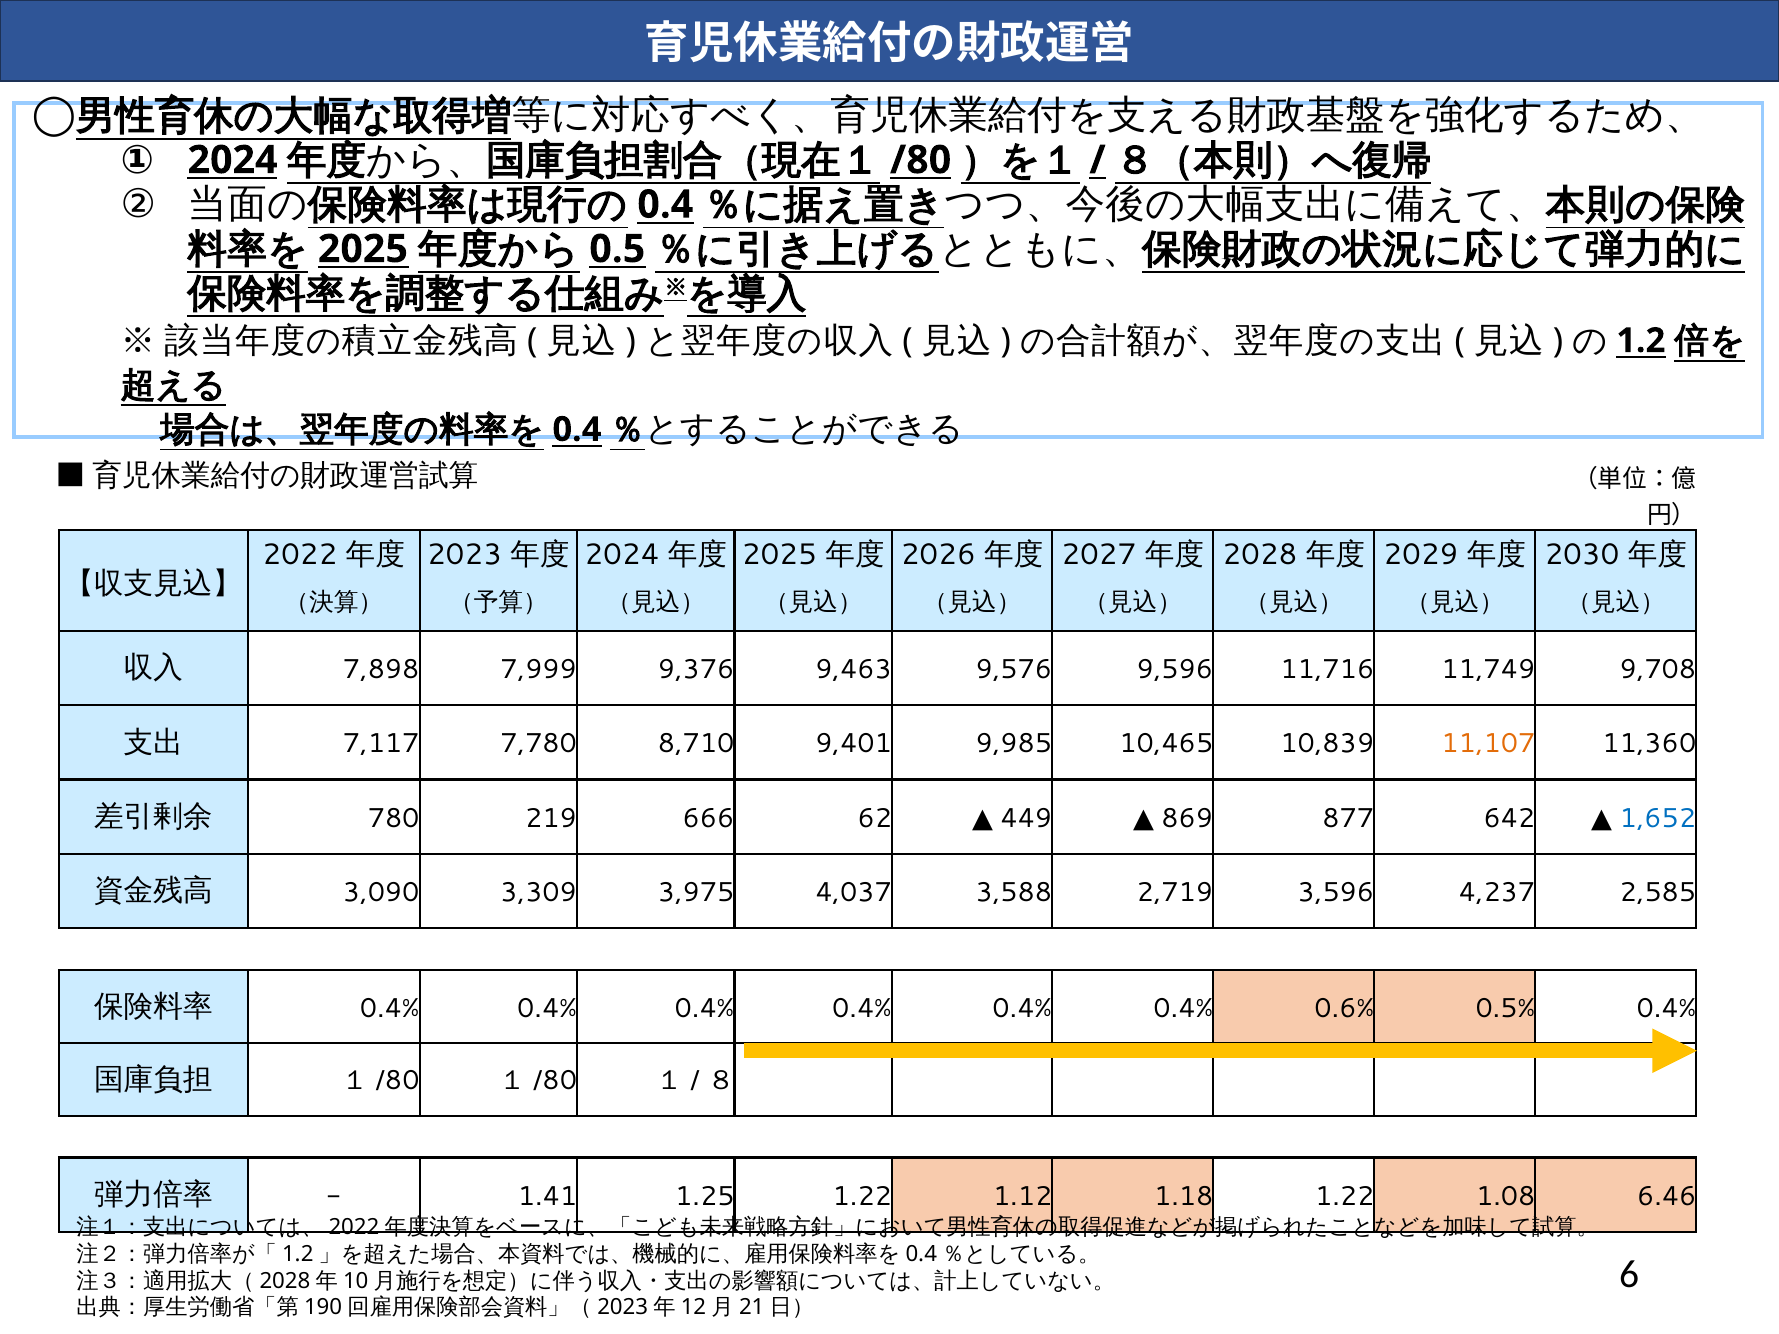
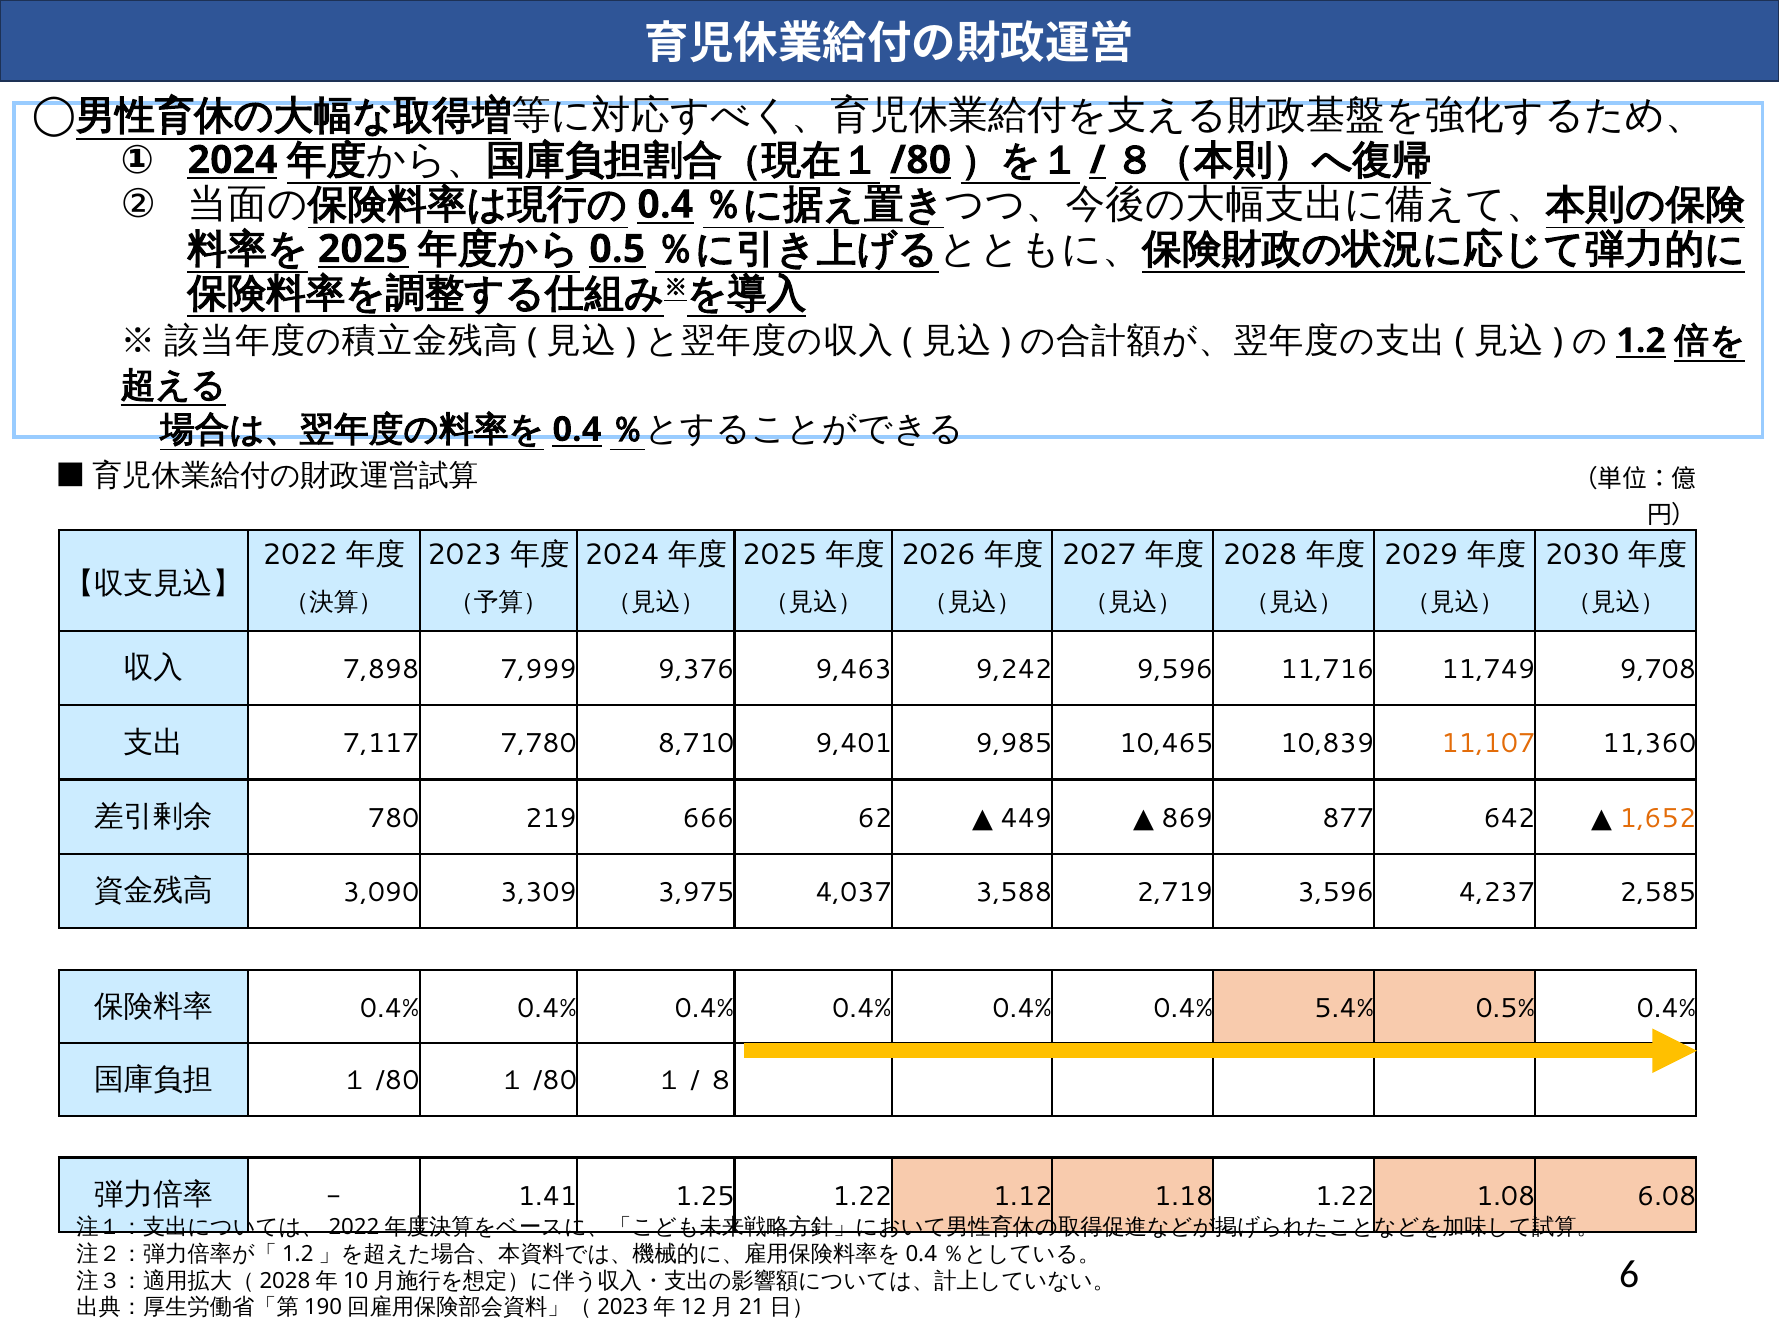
9,576: 9,576 -> 9,242 (1014, 670)
1,652 colour: blue -> orange (1658, 818)
0.6%: 0.6% -> 5.4% (1344, 1008)
6.46: 6.46 -> 6.08 (1667, 1197)
